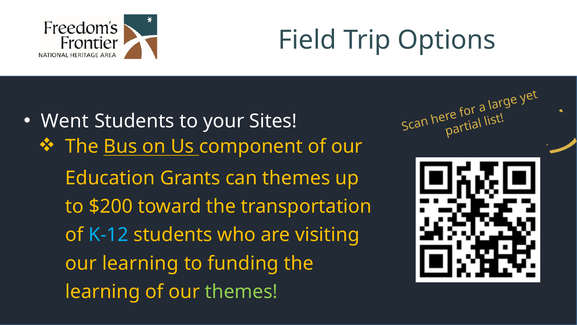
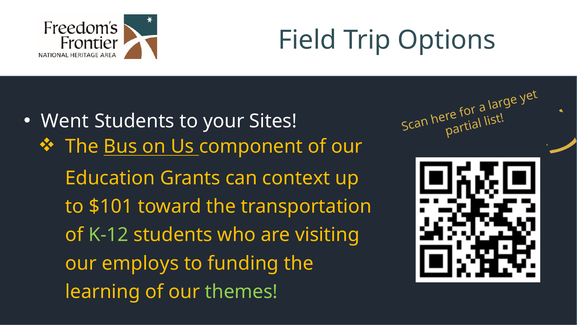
can themes: themes -> context (296, 178)
$200: $200 -> $101 (111, 206)
K-12 colour: light blue -> light green (109, 235)
our learning: learning -> employs (140, 263)
